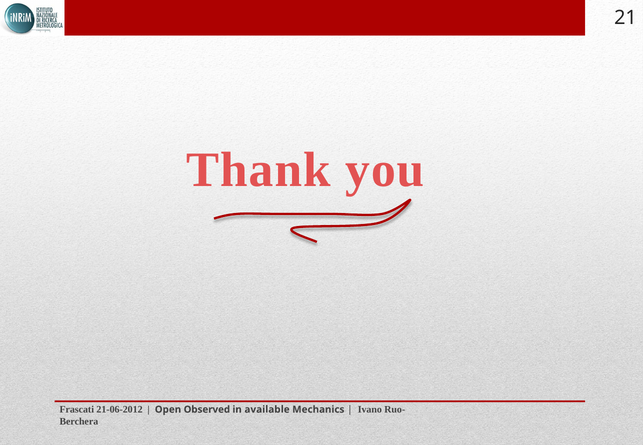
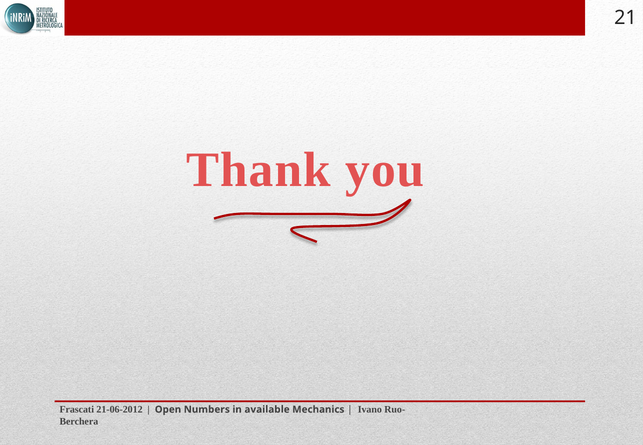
Observed: Observed -> Numbers (207, 410)
